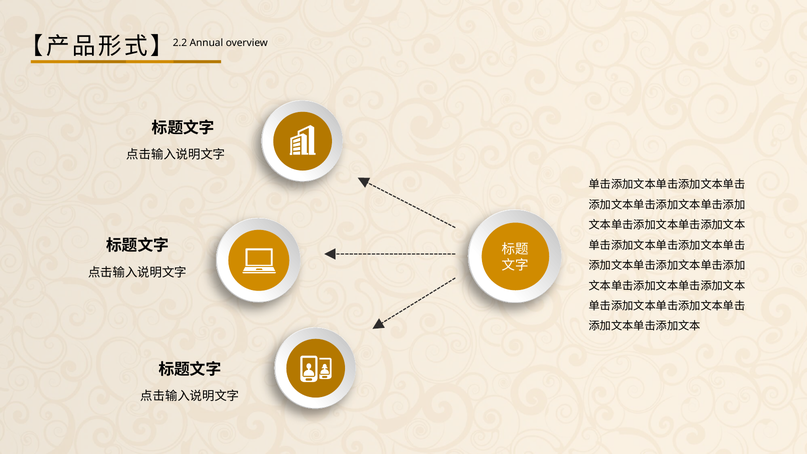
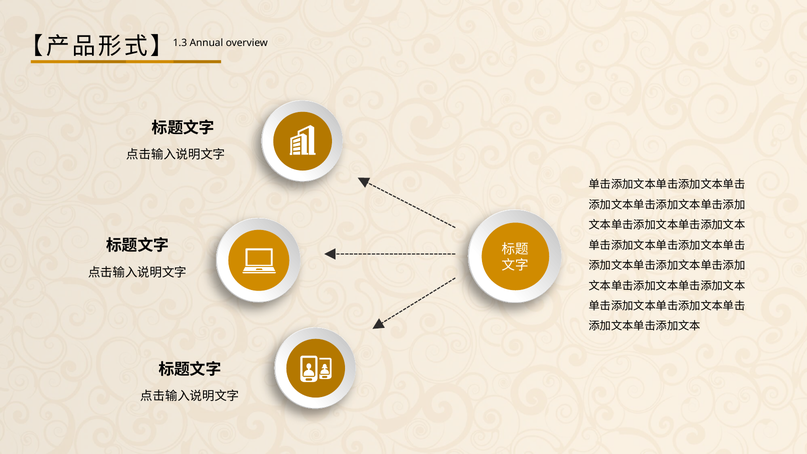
2.2: 2.2 -> 1.3 (180, 43)
